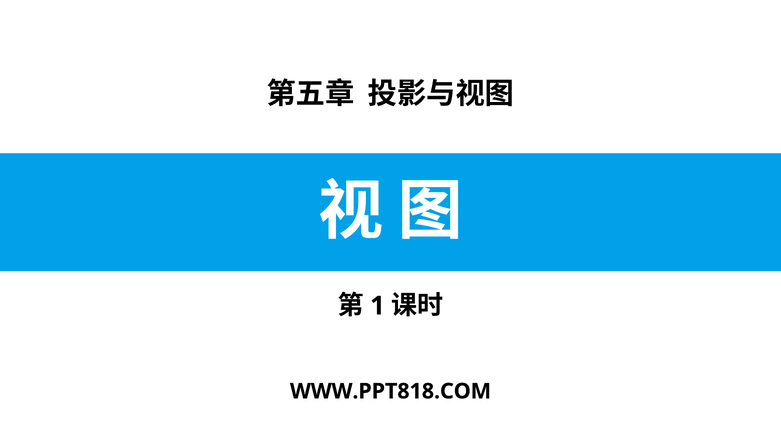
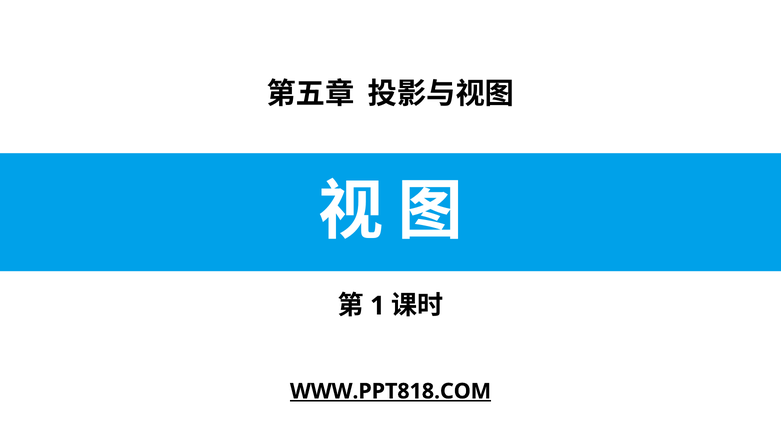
WWW.PPT818.COM underline: none -> present (391, 391)
